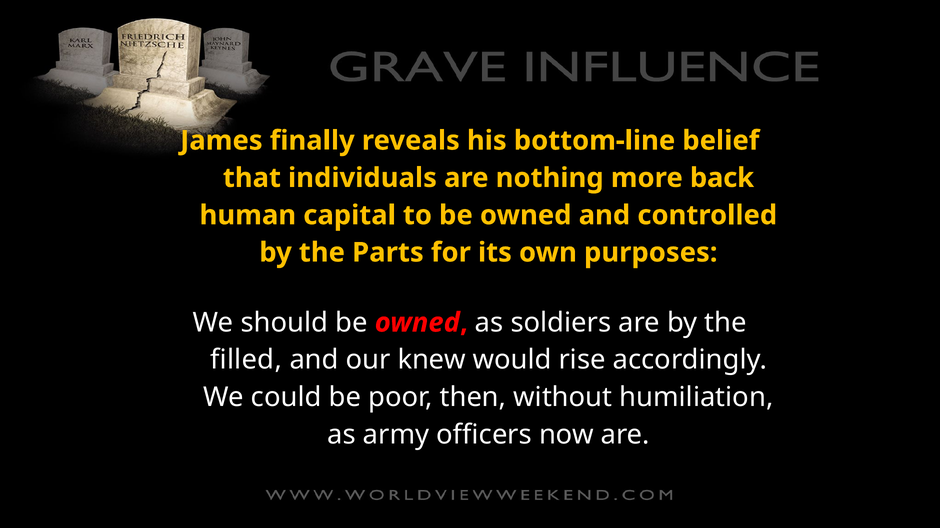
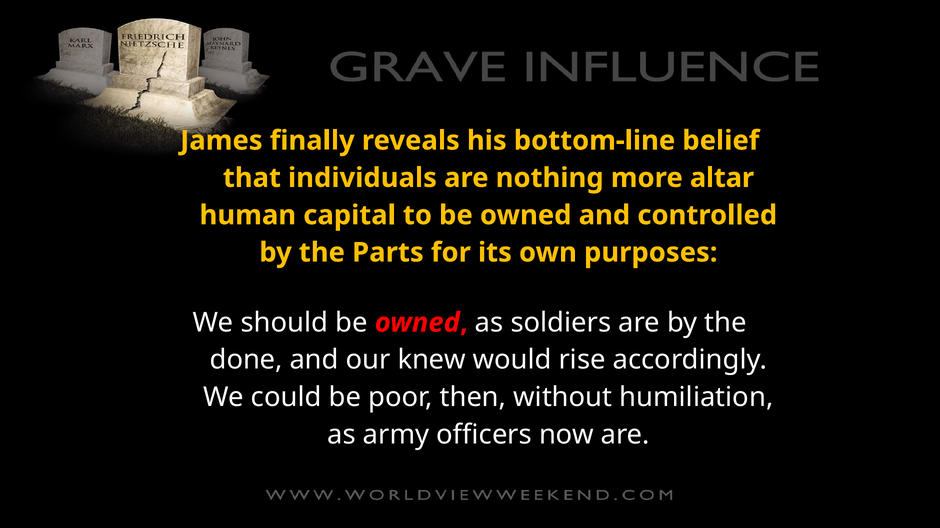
back: back -> altar (722, 178)
filled: filled -> done (246, 360)
